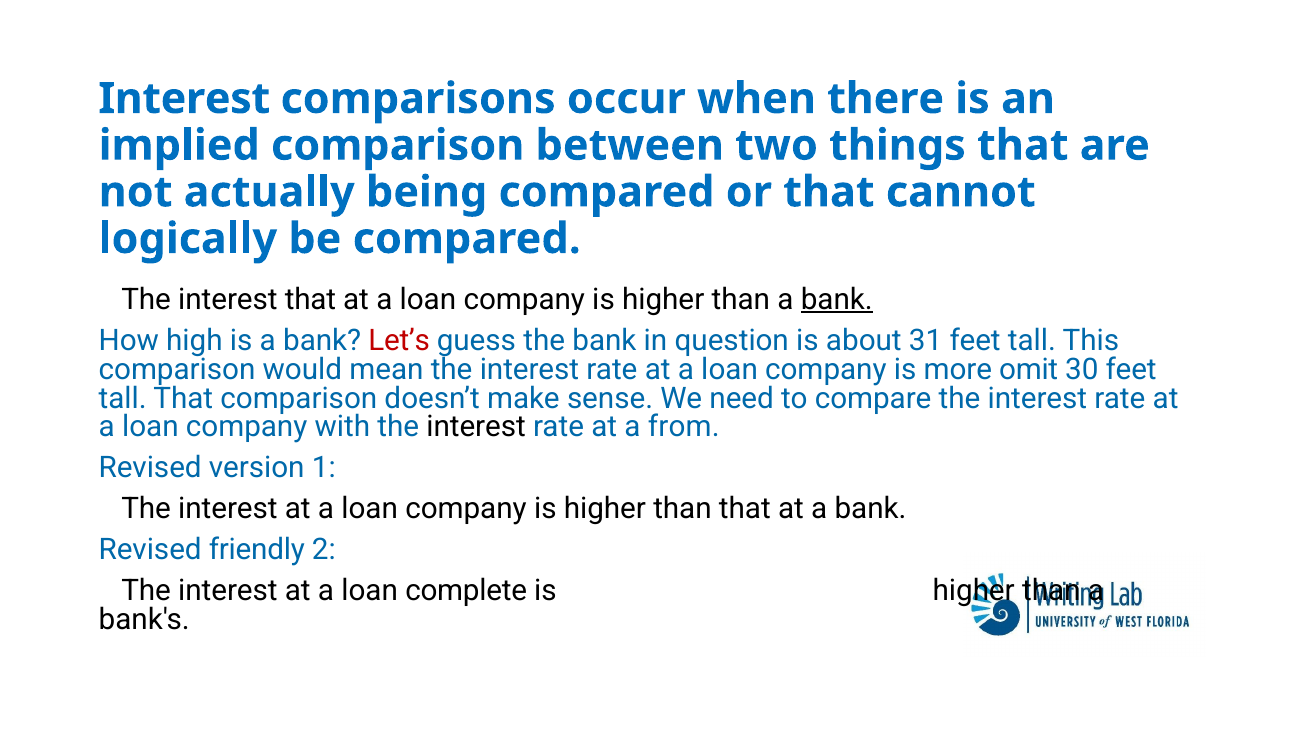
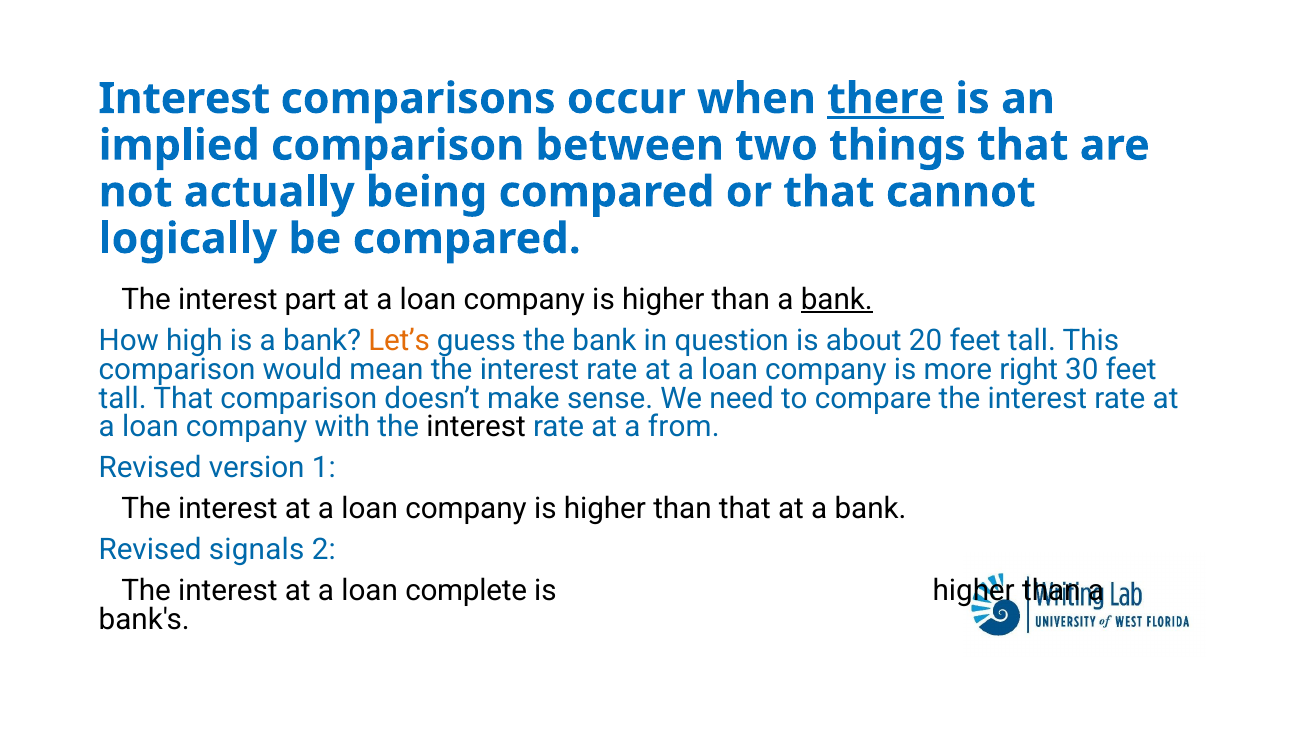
there underline: none -> present (886, 99)
interest that: that -> part (310, 299)
Let’s colour: red -> orange (399, 340)
31: 31 -> 20 (926, 340)
omit: omit -> right (1029, 369)
friendly: friendly -> signals (257, 550)
